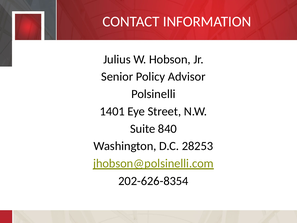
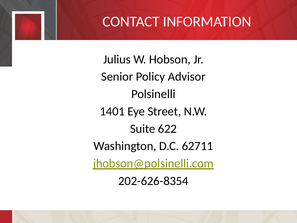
840: 840 -> 622 (167, 129)
28253: 28253 -> 62711 (198, 146)
